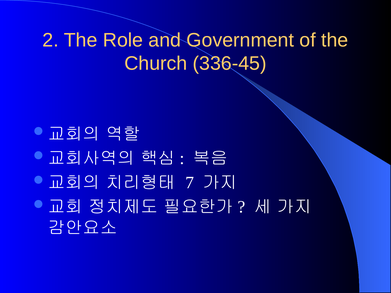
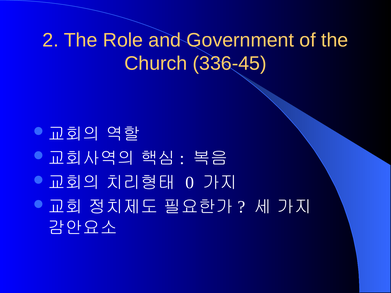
7: 7 -> 0 (190, 183)
